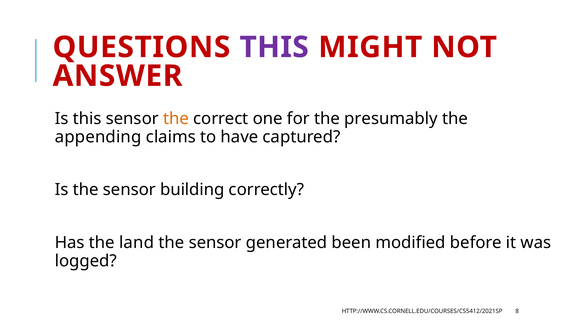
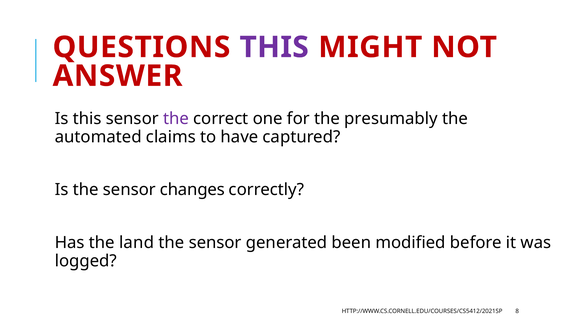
the colour: orange -> purple (176, 119)
appending: appending -> automated (98, 137)
building: building -> changes (192, 190)
